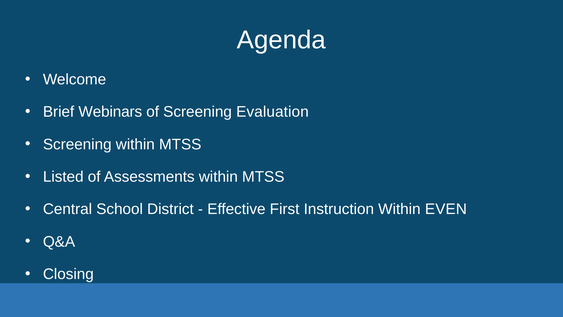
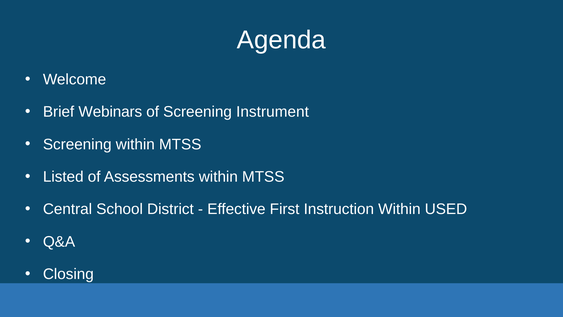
Evaluation: Evaluation -> Instrument (273, 112)
EVEN: EVEN -> USED (446, 209)
